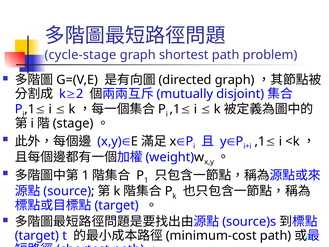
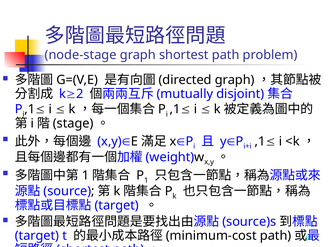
cycle-stage: cycle-stage -> node-stage (81, 55)
